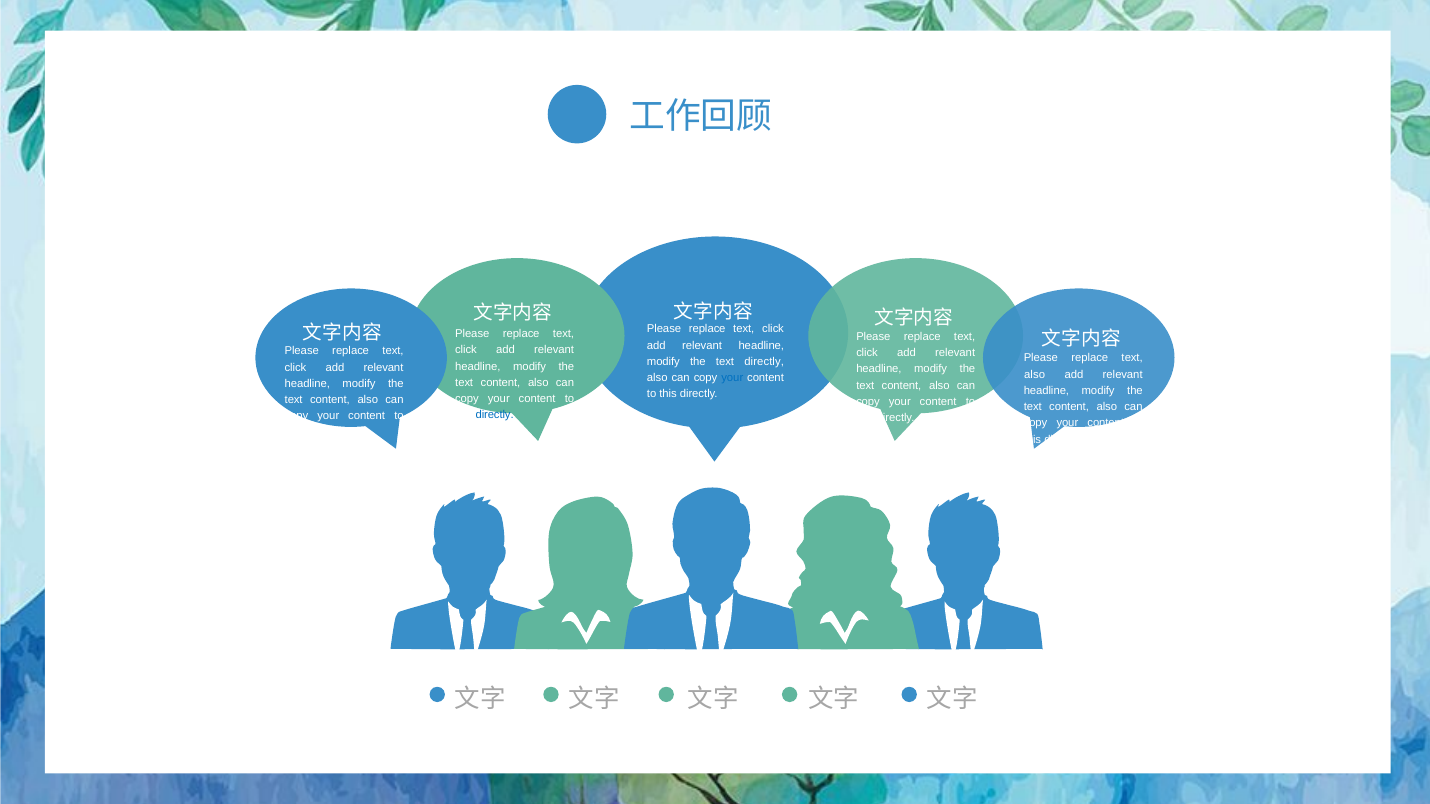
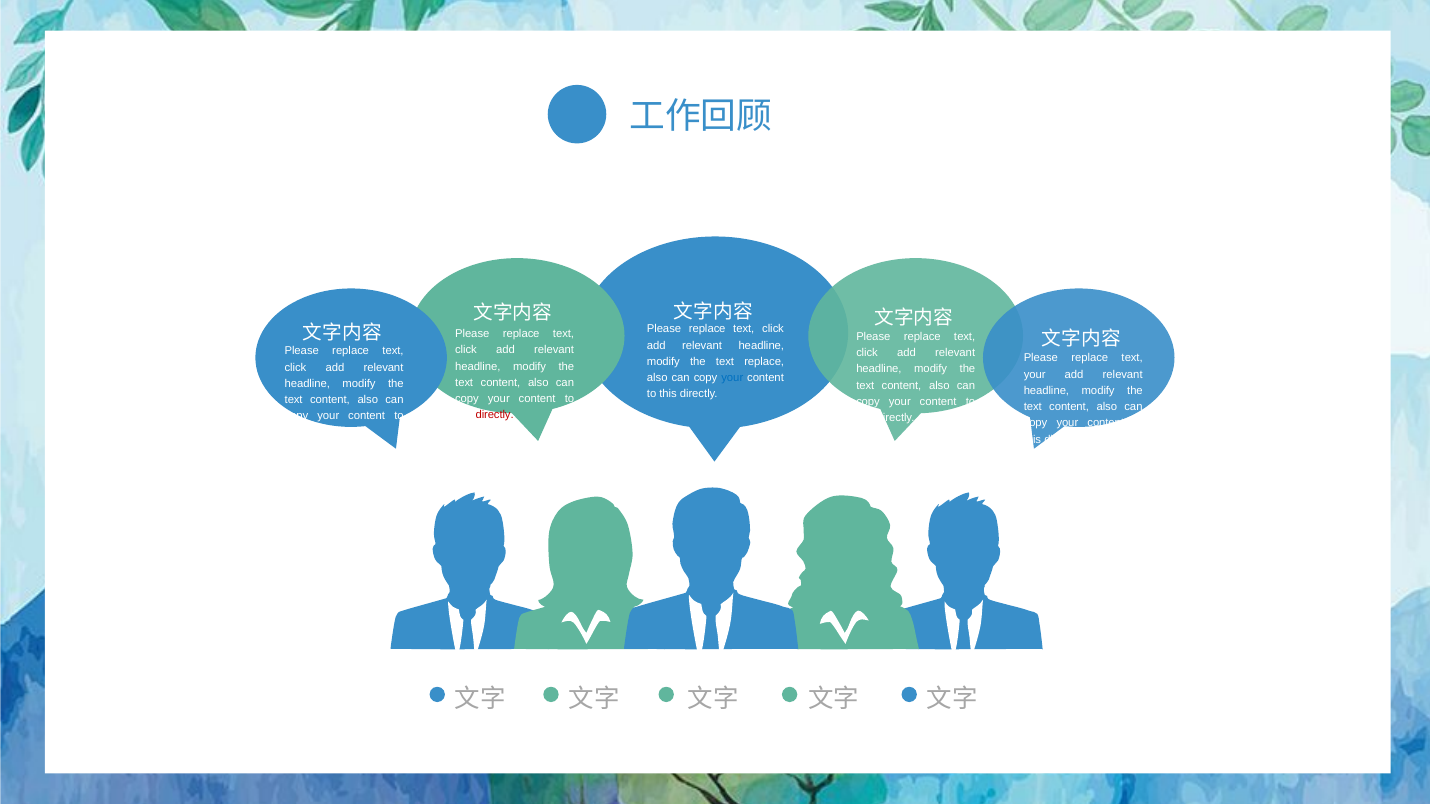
text directly: directly -> replace (764, 362)
also: also -> your (1035, 375)
directly colour: blue -> red (495, 415)
